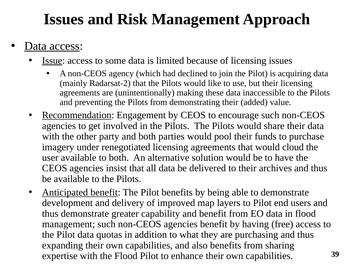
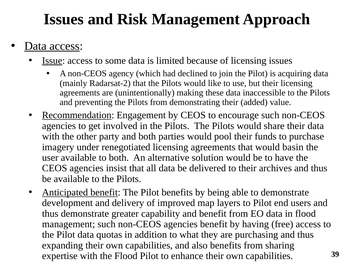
cloud: cloud -> basin (293, 147)
